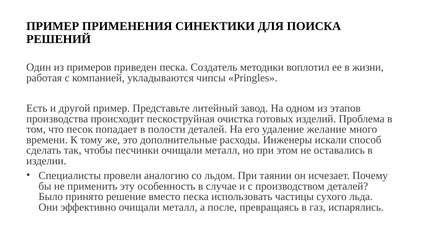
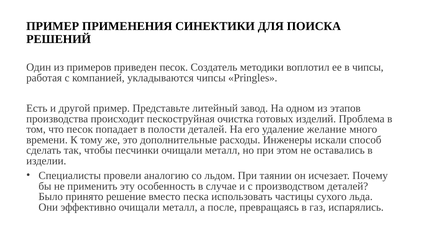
приведен песка: песка -> песок (174, 67)
в жизни: жизни -> чипсы (368, 67)
